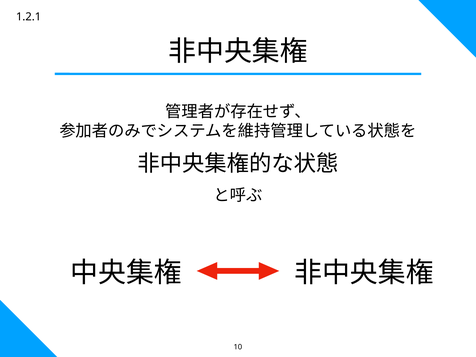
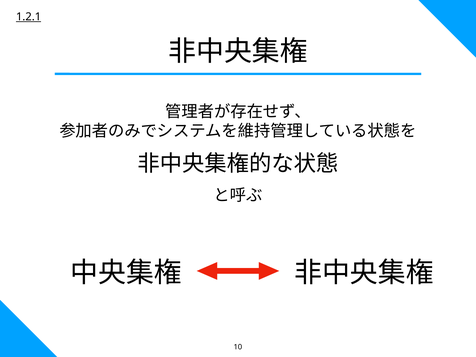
1.2.1 underline: none -> present (29, 17)
